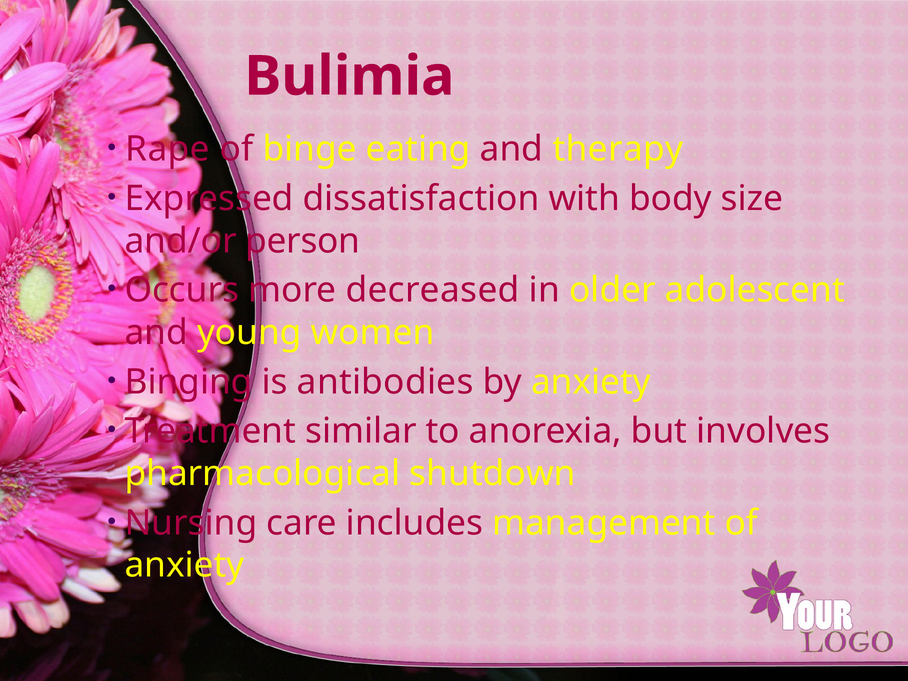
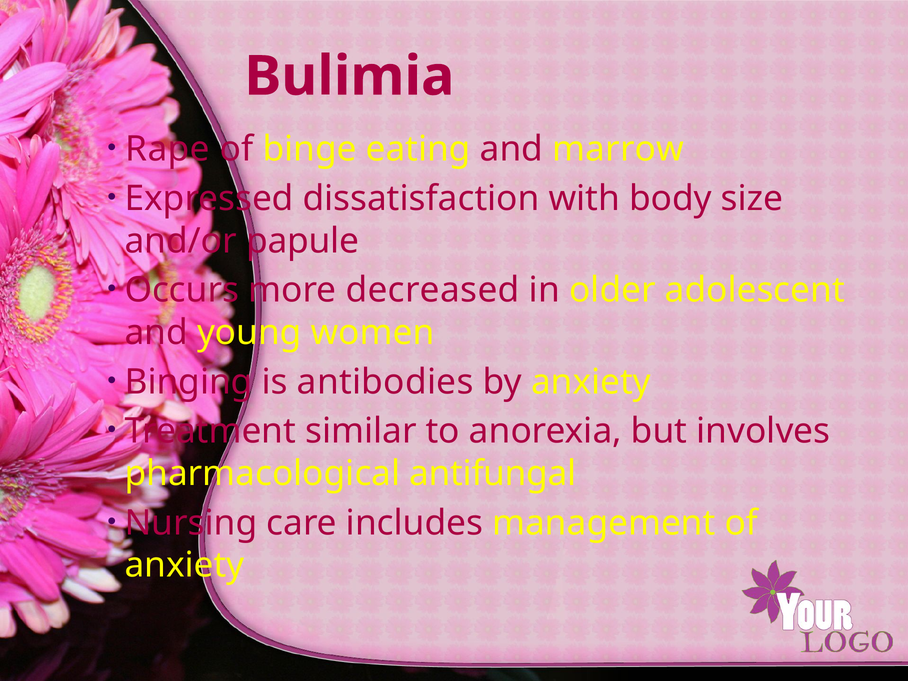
therapy: therapy -> marrow (618, 149)
person: person -> papule (303, 241)
shutdown: shutdown -> antifungal (493, 474)
